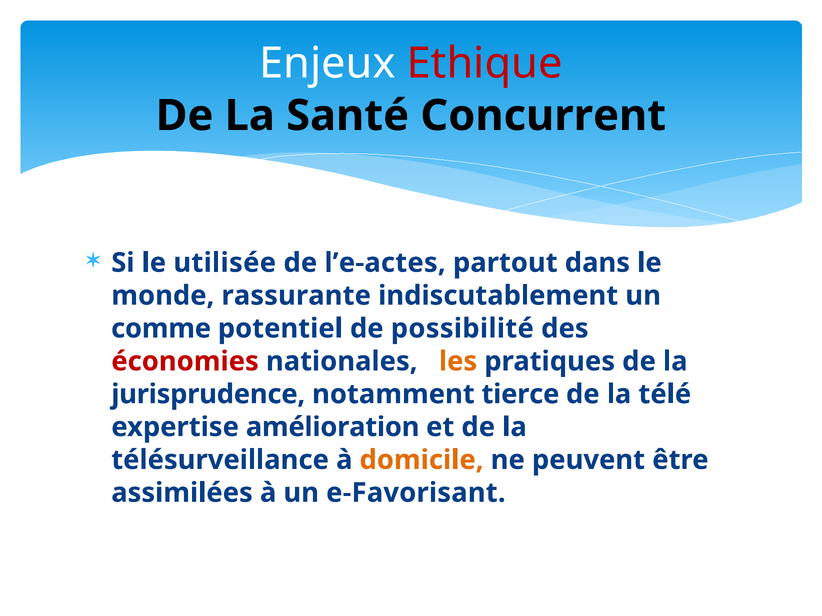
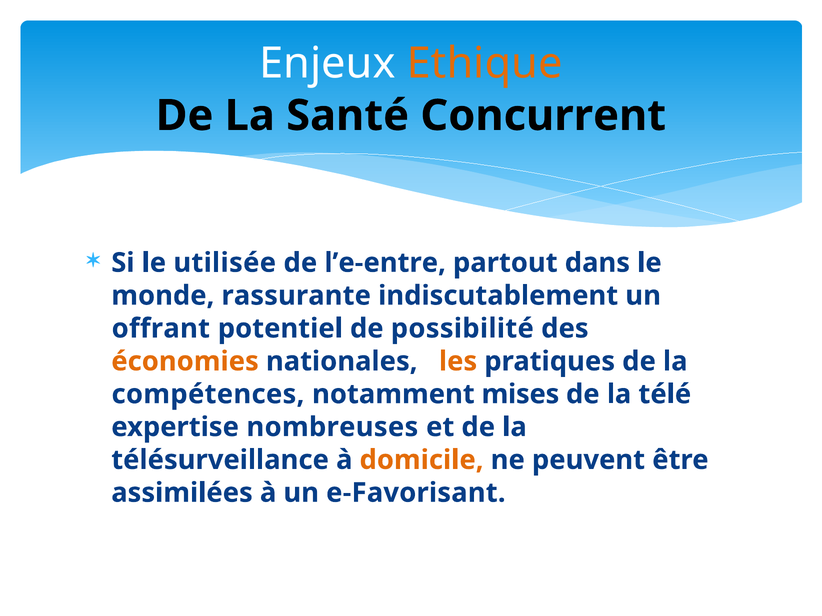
Ethique colour: red -> orange (485, 64)
l’e-actes: l’e-actes -> l’e-entre (385, 263)
comme: comme -> offrant (161, 329)
économies colour: red -> orange (185, 362)
jurisprudence: jurisprudence -> compétences (208, 395)
tierce: tierce -> mises (520, 395)
amélioration: amélioration -> nombreuses (332, 427)
